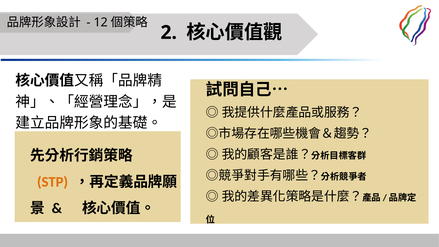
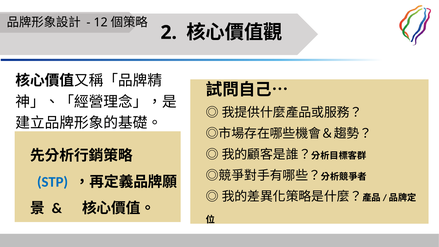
STP colour: orange -> blue (53, 182)
